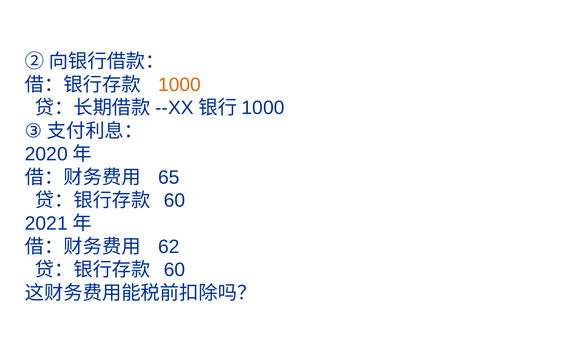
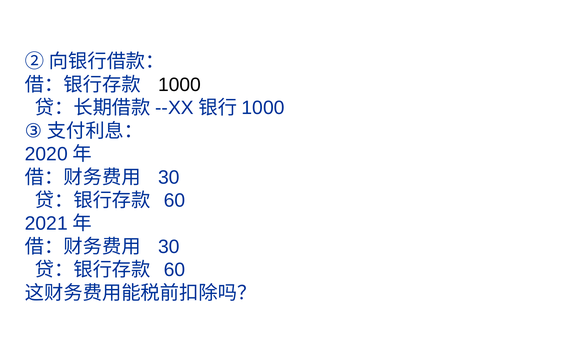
1000 colour: orange -> black (180, 85)
65: 65 -> 30 (169, 177)
62: 62 -> 30 (169, 247)
